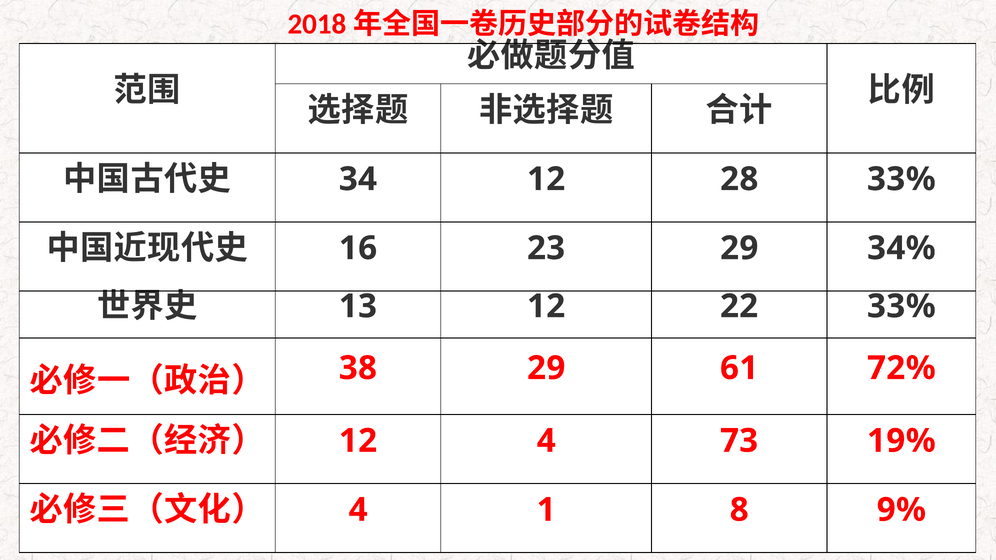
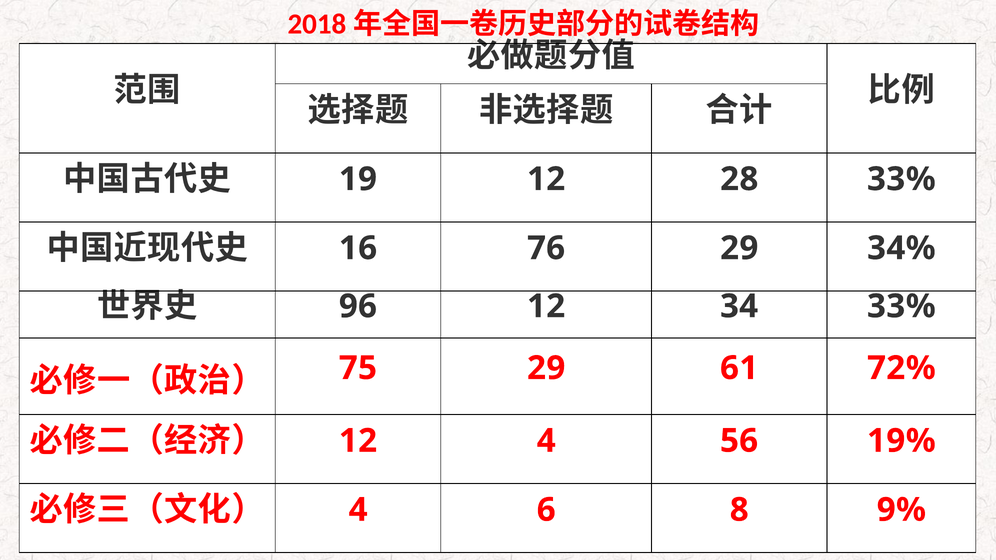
34: 34 -> 19 (358, 179)
23: 23 -> 76 (546, 248)
13: 13 -> 96 (358, 306)
22: 22 -> 34 (739, 306)
38: 38 -> 75 (358, 368)
73: 73 -> 56 (739, 441)
1: 1 -> 6 (546, 510)
